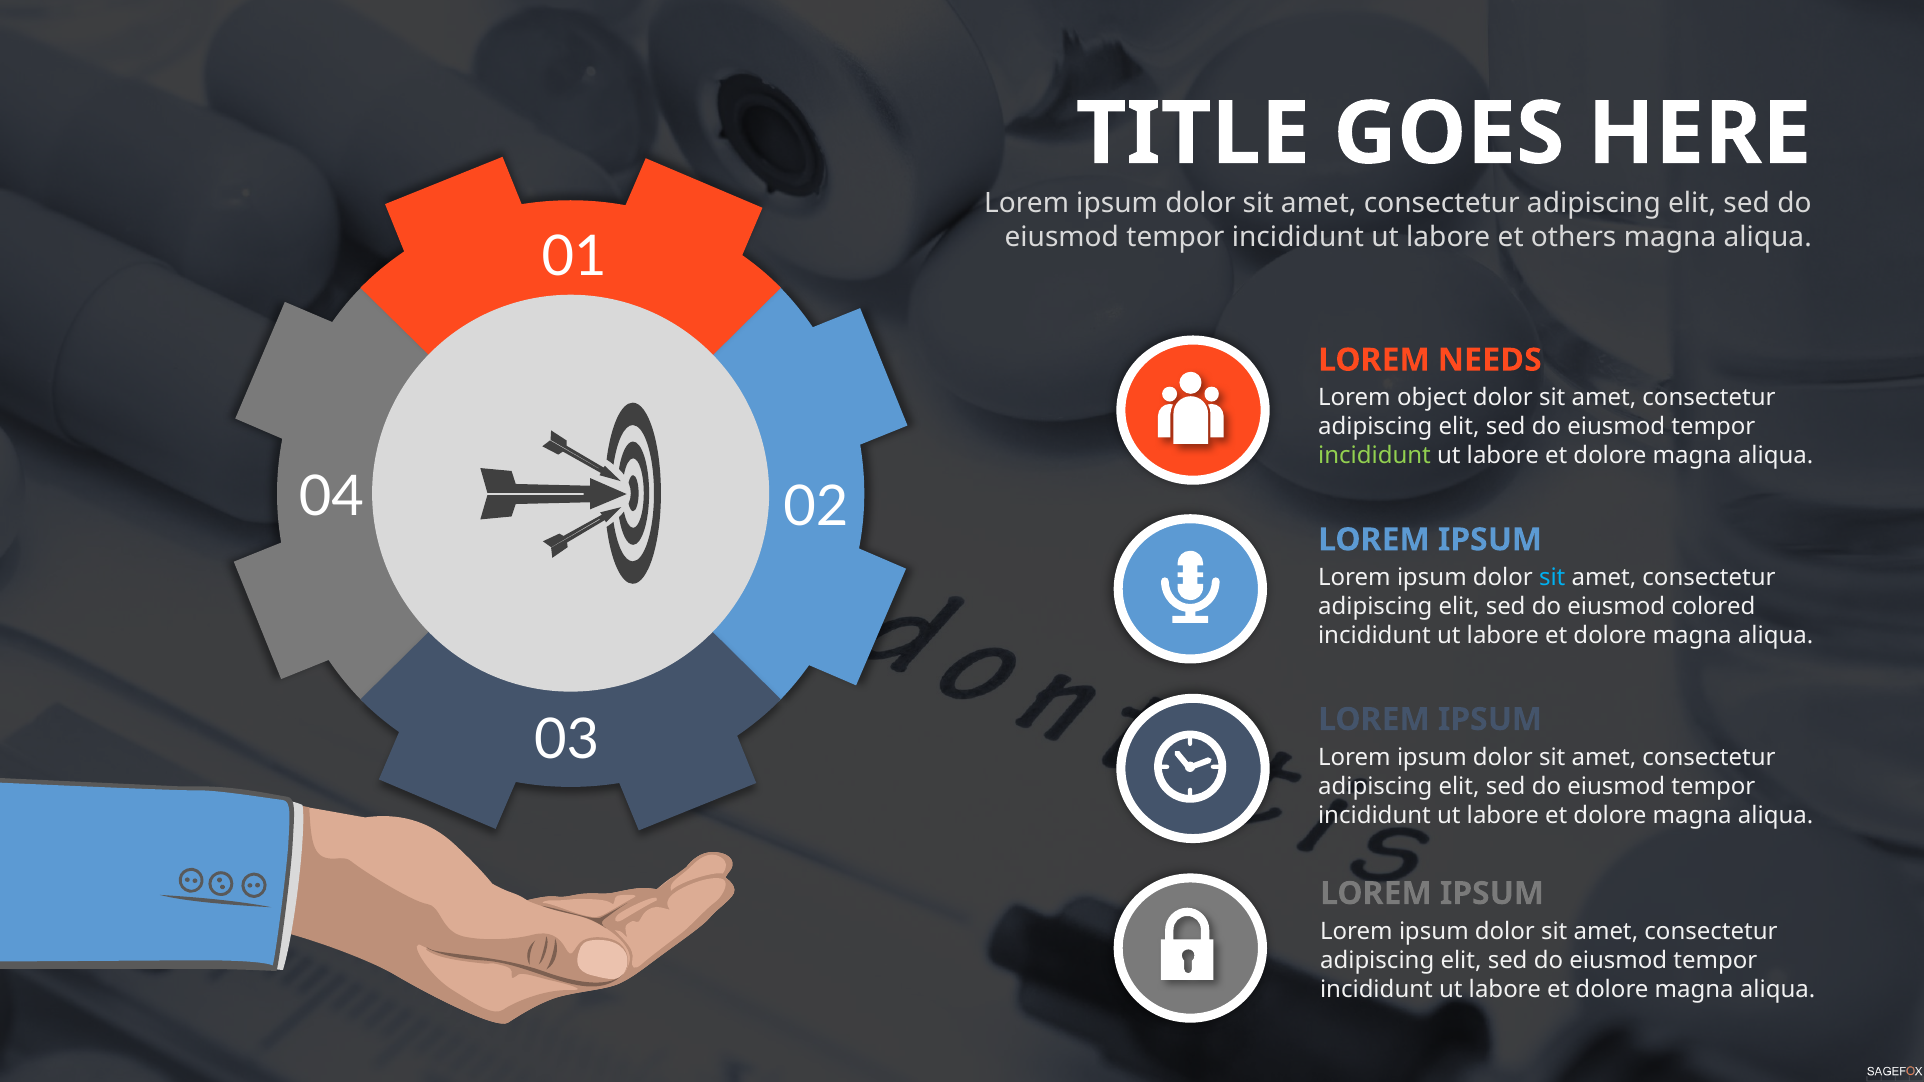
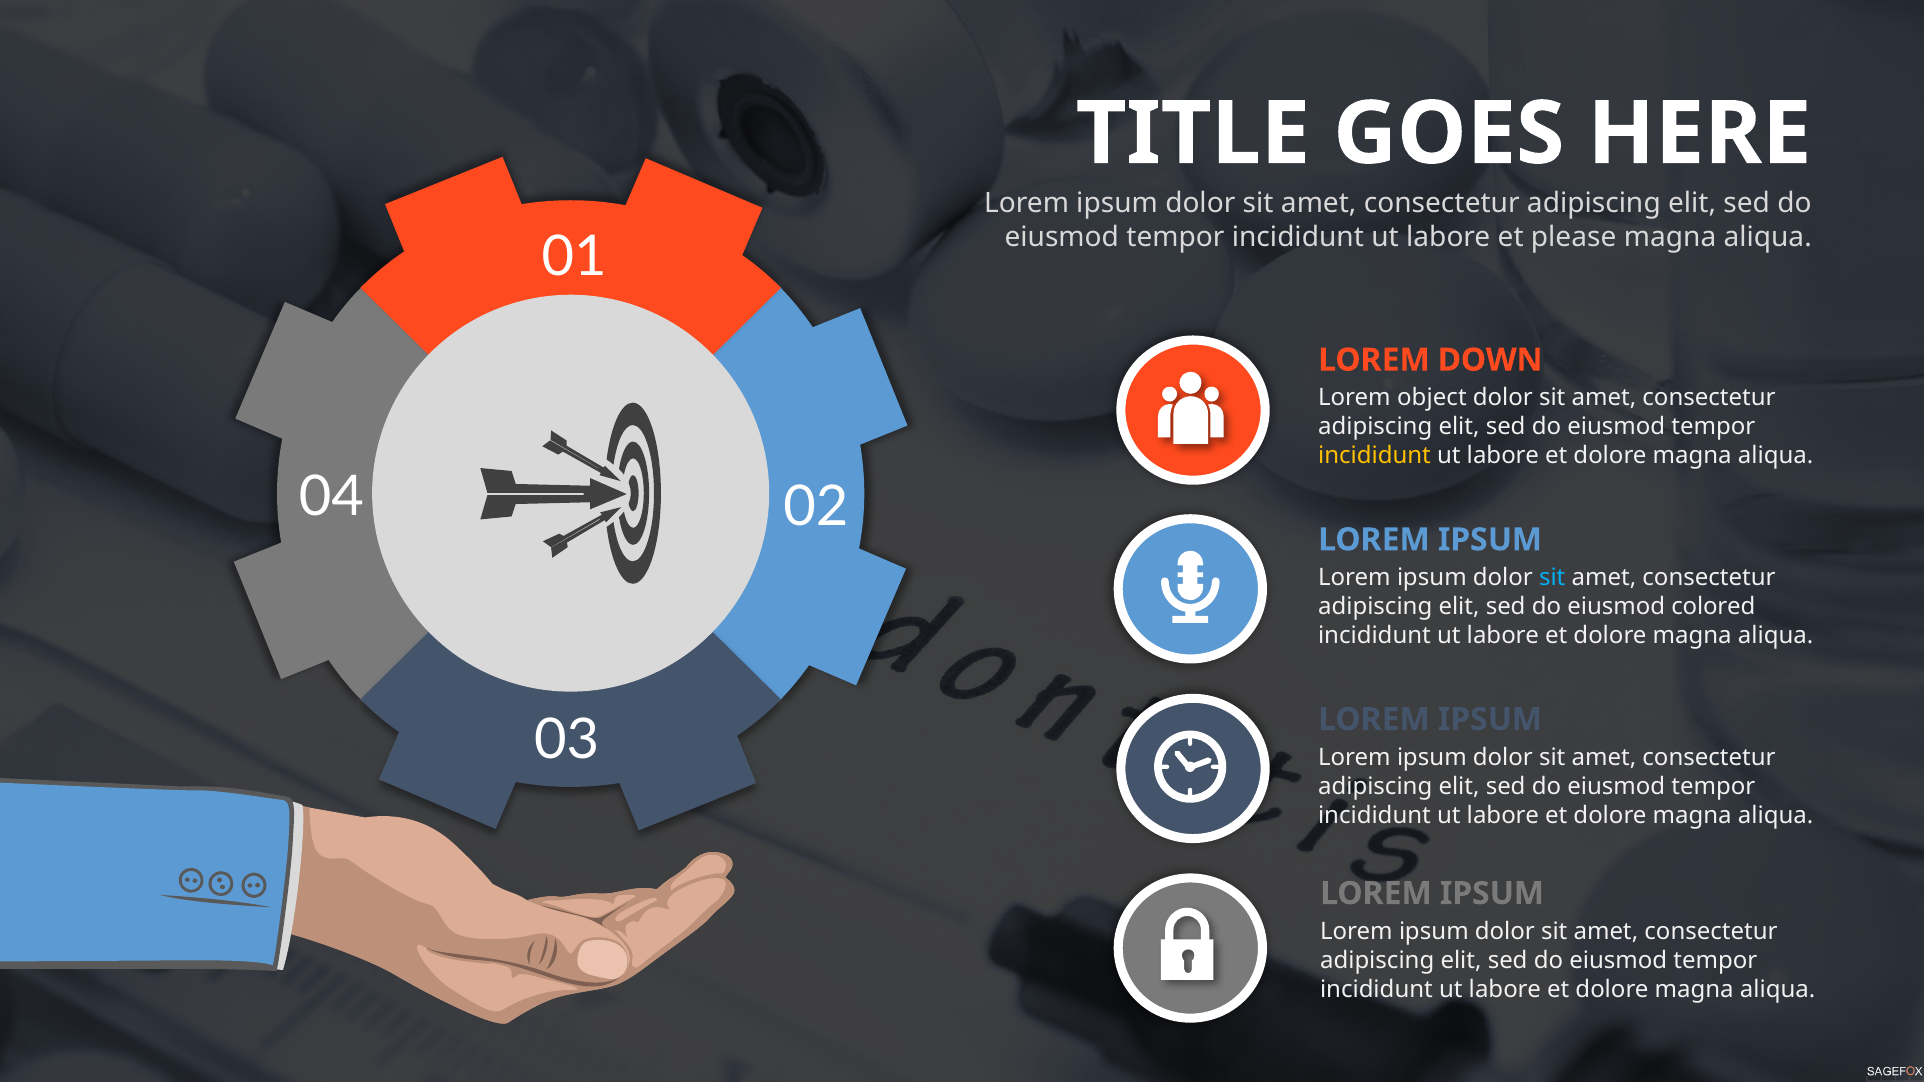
others: others -> please (1574, 237)
NEEDS: NEEDS -> DOWN (1490, 360)
incididunt colour: light green -> yellow (1375, 456)
